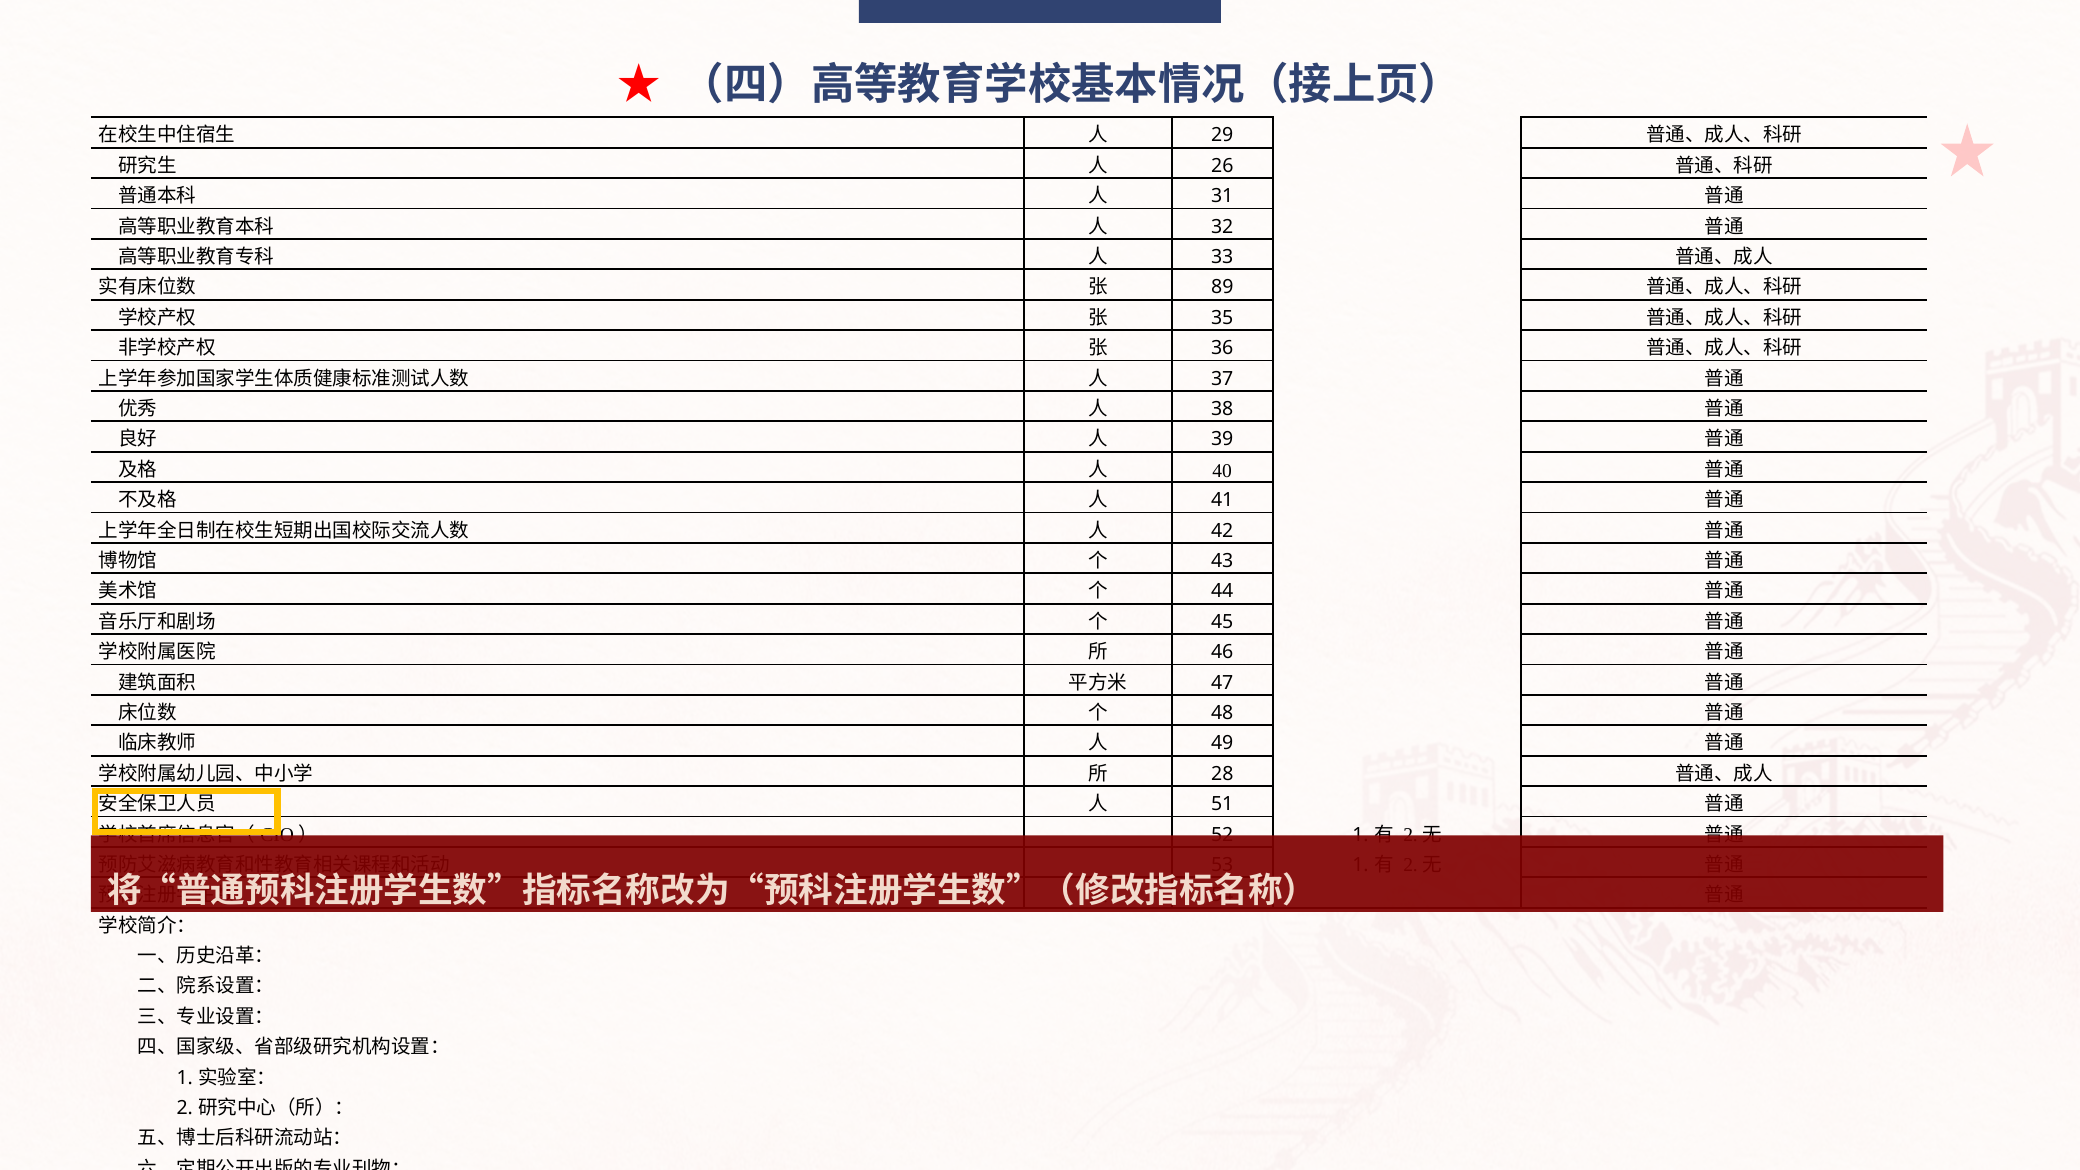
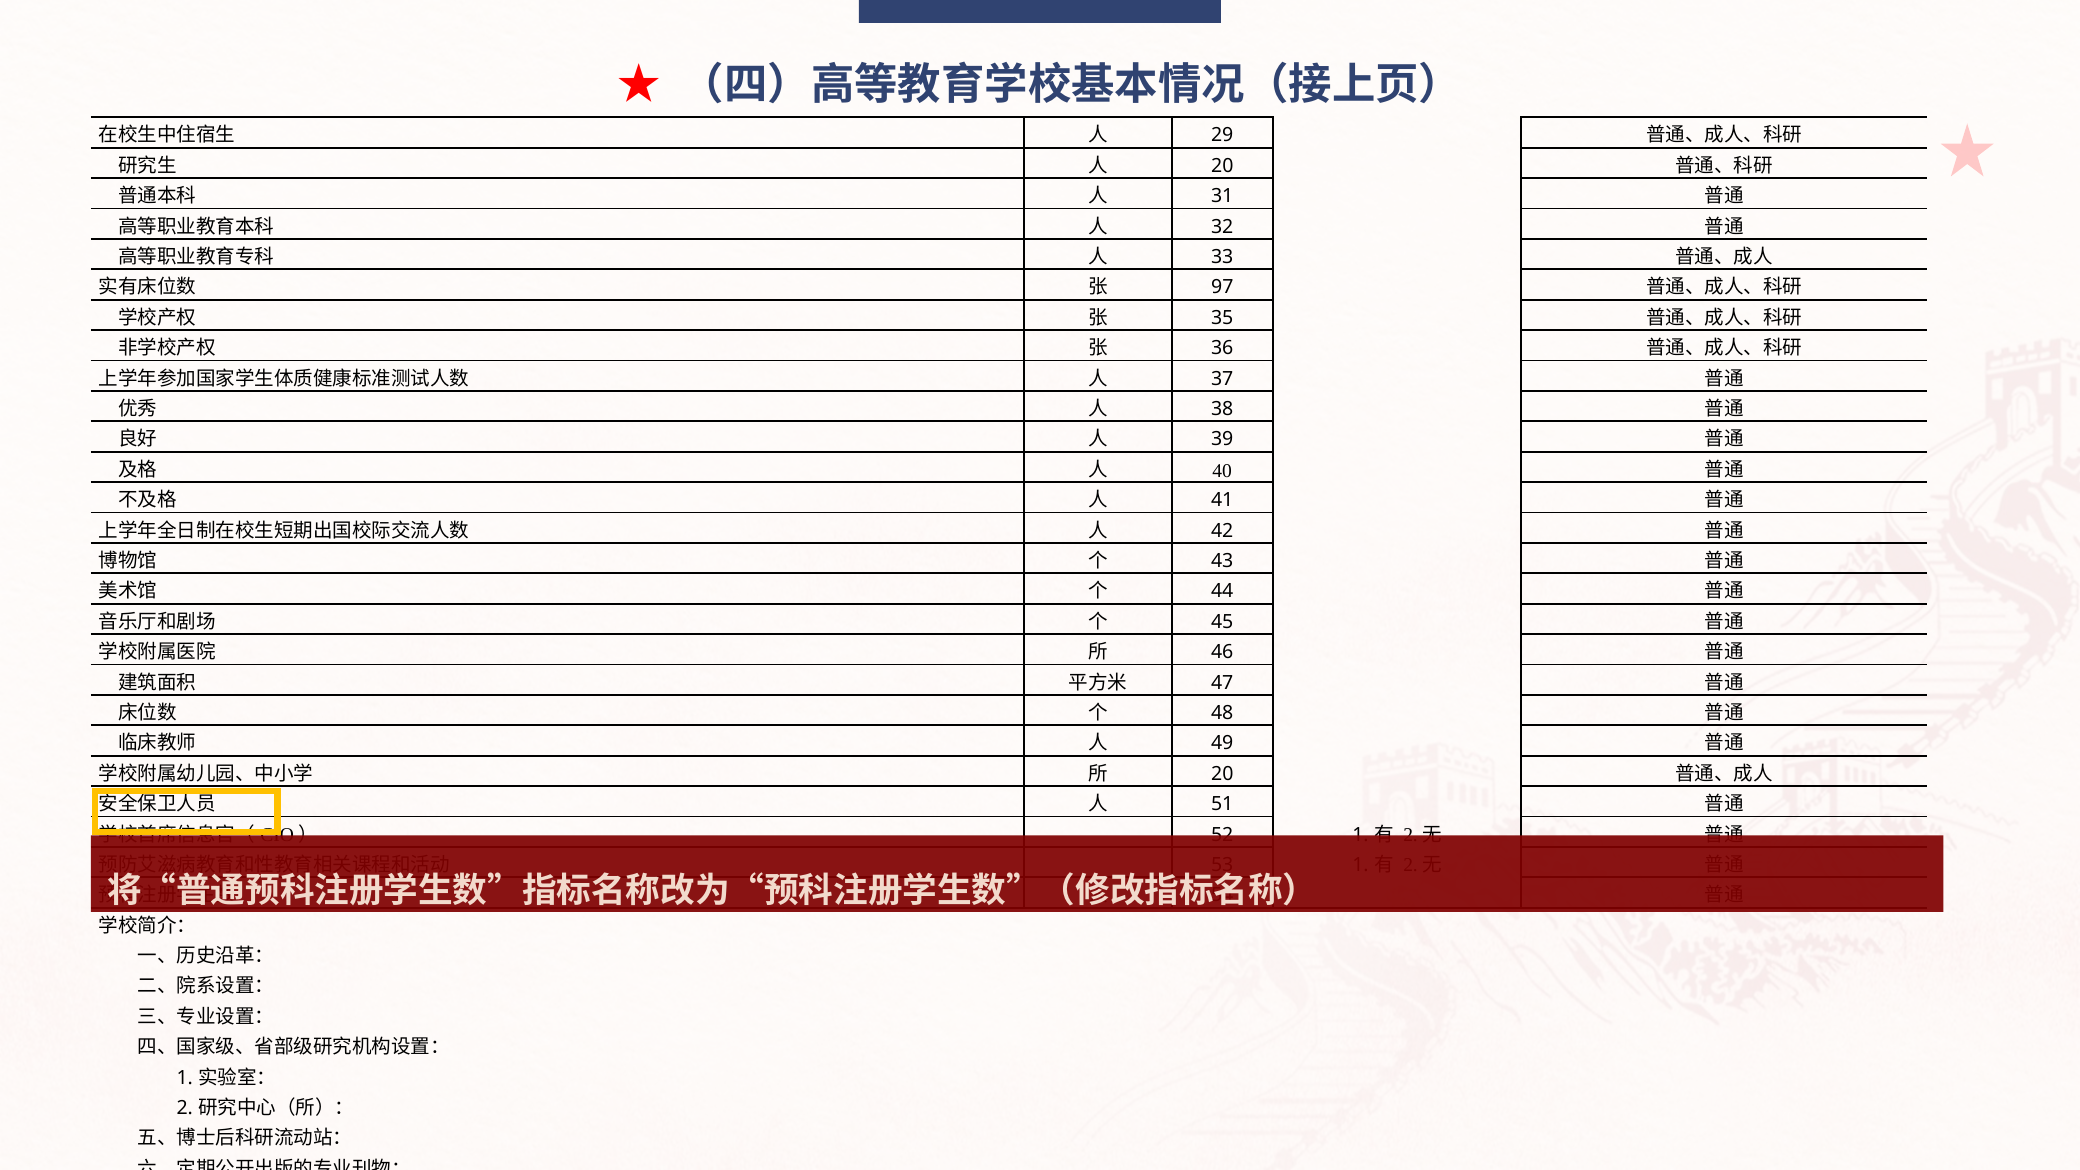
26: 26 -> 20 (1222, 166)
89: 89 -> 97 (1222, 287)
28: 28 -> 20 (1222, 774)
